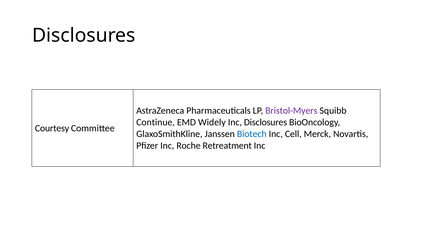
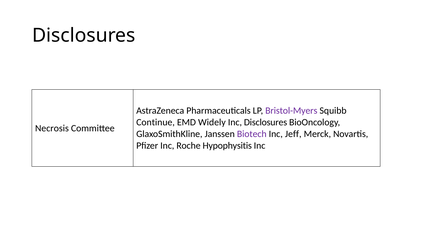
Courtesy: Courtesy -> Necrosis (52, 128)
Biotech colour: blue -> purple (252, 134)
Cell: Cell -> Jeff (293, 134)
Retreatment: Retreatment -> Hypophysitis (227, 146)
